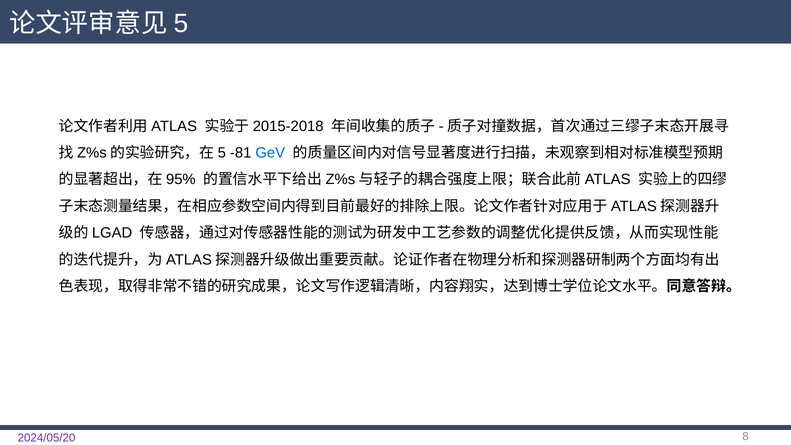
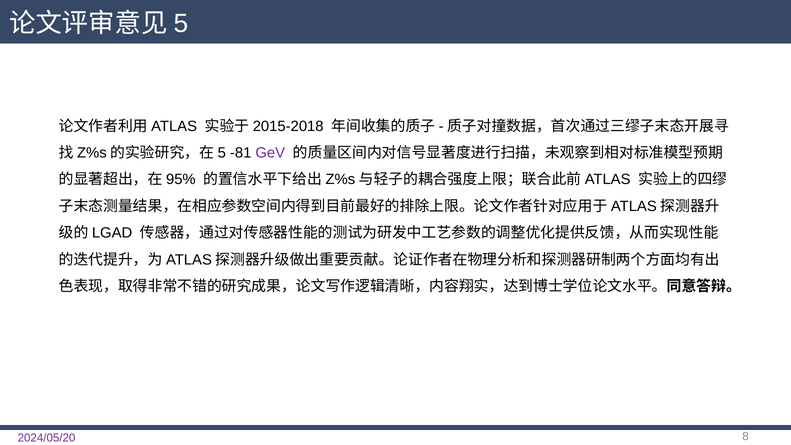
GeV colour: blue -> purple (270, 153)
